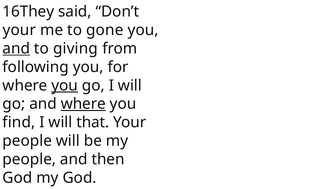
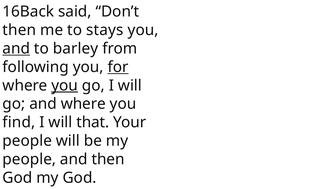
16They: 16They -> 16Back (28, 12)
your: your -> then (19, 30)
gone: gone -> stays (105, 30)
giving: giving -> barley (75, 48)
for underline: none -> present (118, 67)
where underline: present -> none (83, 104)
